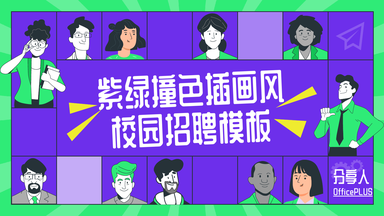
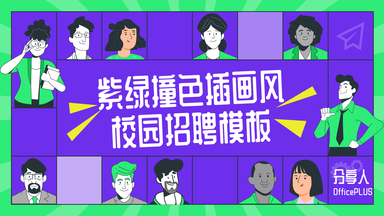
OfficePLUS underline: present -> none (353, 192)
